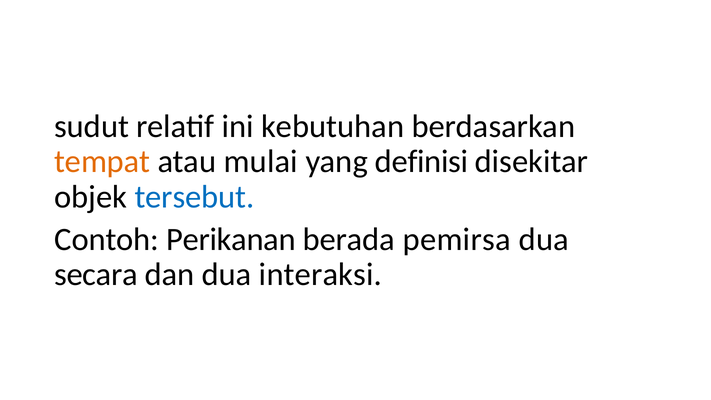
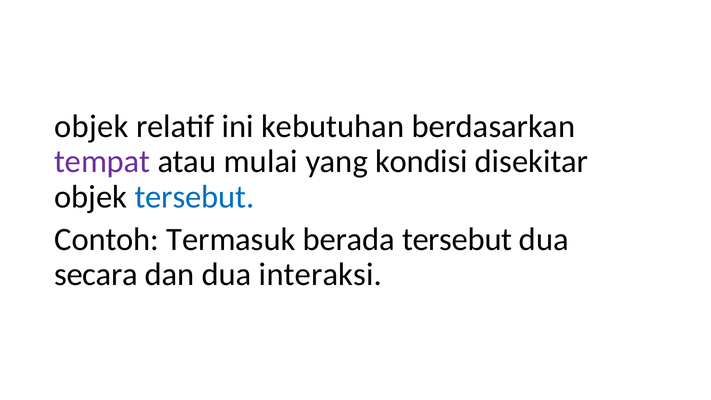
sudut: sudut -> objek (91, 127)
tempat colour: orange -> purple (102, 162)
definisi: definisi -> kondisi (421, 162)
Perikanan: Perikanan -> Termasuk (231, 239)
berada pemirsa: pemirsa -> tersebut (457, 239)
